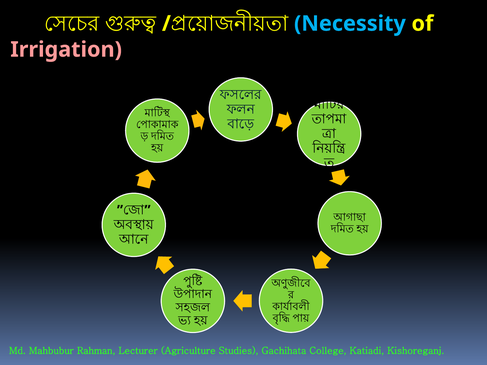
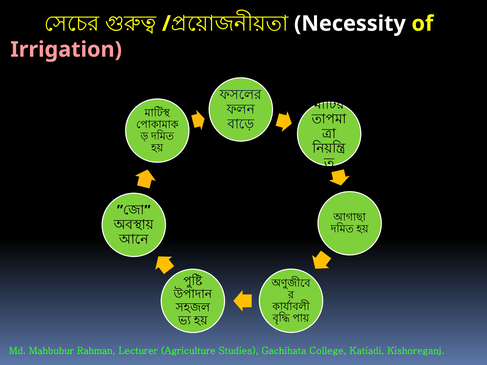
Necessity colour: light blue -> white (350, 24)
